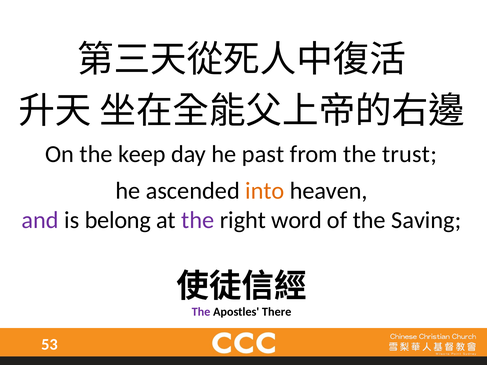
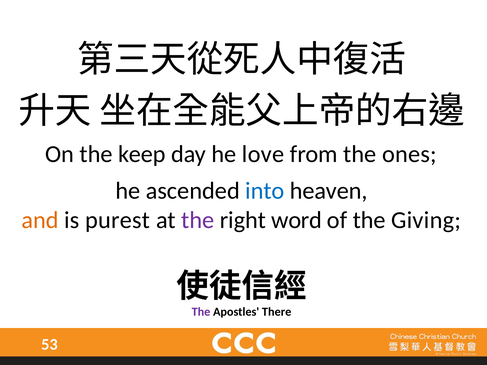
past: past -> love (263, 154)
trust: trust -> ones (409, 154)
into colour: orange -> blue (265, 191)
and colour: purple -> orange (40, 220)
belong: belong -> purest (118, 220)
Saving: Saving -> Giving (426, 220)
